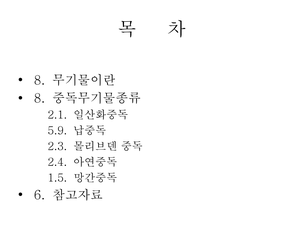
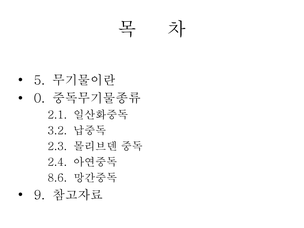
8: 8 -> 5 (39, 80)
8: 8 -> 0 (39, 99)
5.9: 5.9 -> 3.2 (57, 131)
1.5: 1.5 -> 8.6 (57, 178)
6: 6 -> 9 (39, 195)
